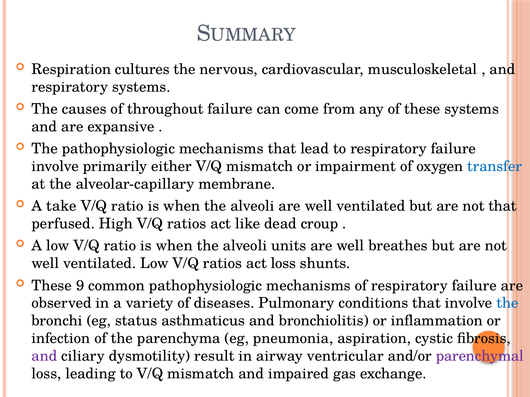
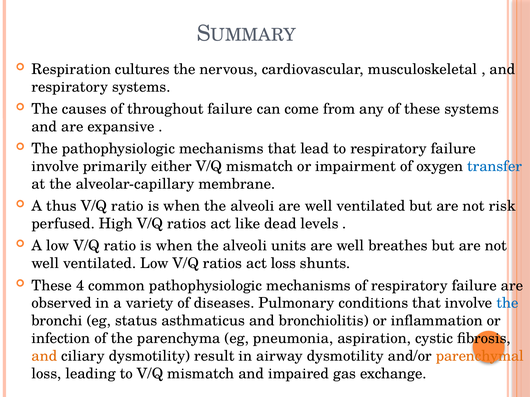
take: take -> thus (62, 206)
not that: that -> risk (502, 206)
croup: croup -> levels (320, 224)
9: 9 -> 4 (80, 286)
and colour: purple -> orange (44, 357)
airway ventricular: ventricular -> dysmotility (345, 357)
parenchymal colour: purple -> orange (480, 357)
